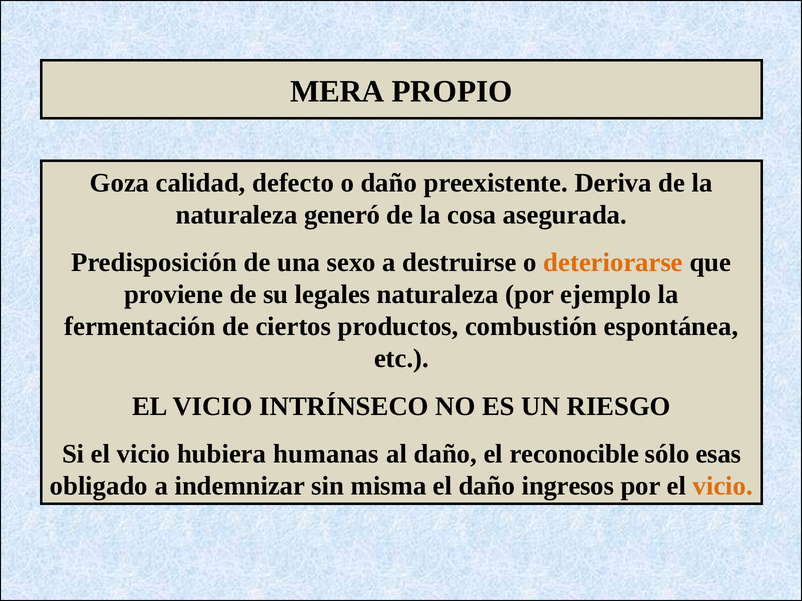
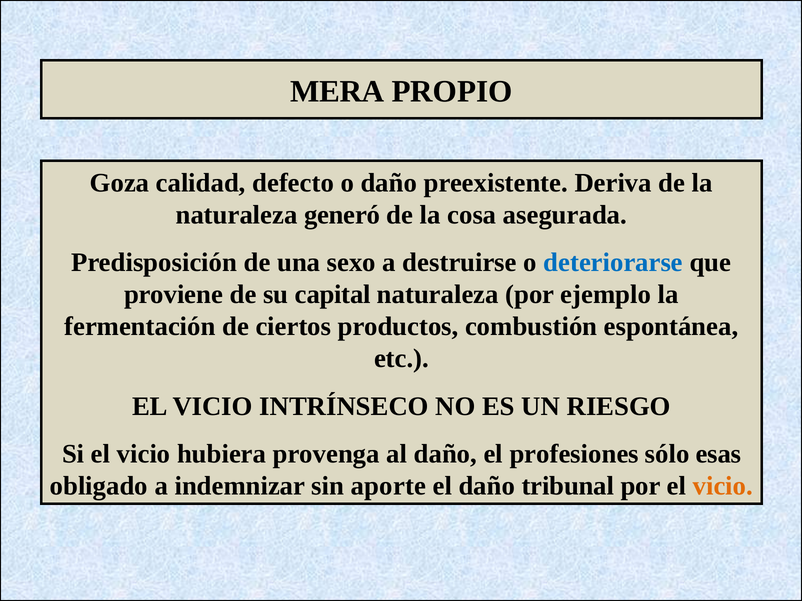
deteriorarse colour: orange -> blue (613, 263)
legales: legales -> capital (333, 295)
humanas: humanas -> provenga (326, 454)
reconocible: reconocible -> profesiones (574, 454)
misma: misma -> aporte (388, 486)
ingresos: ingresos -> tribunal (568, 486)
